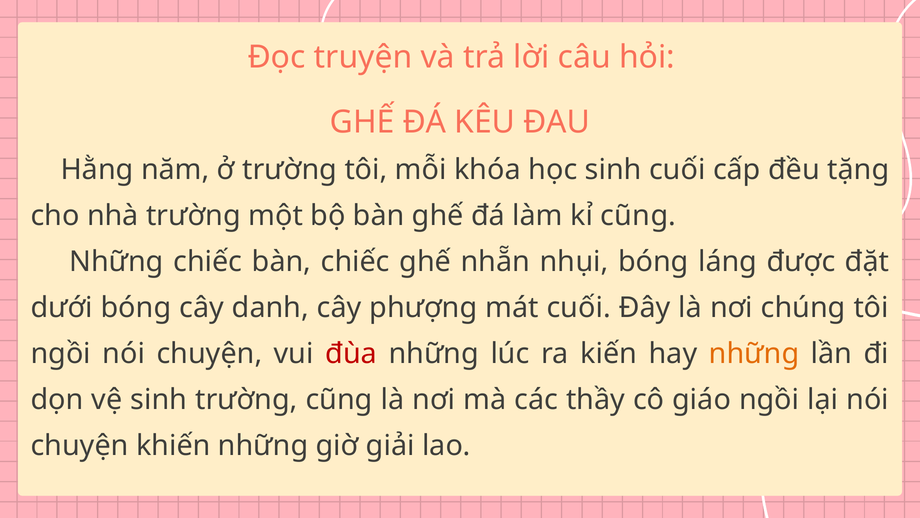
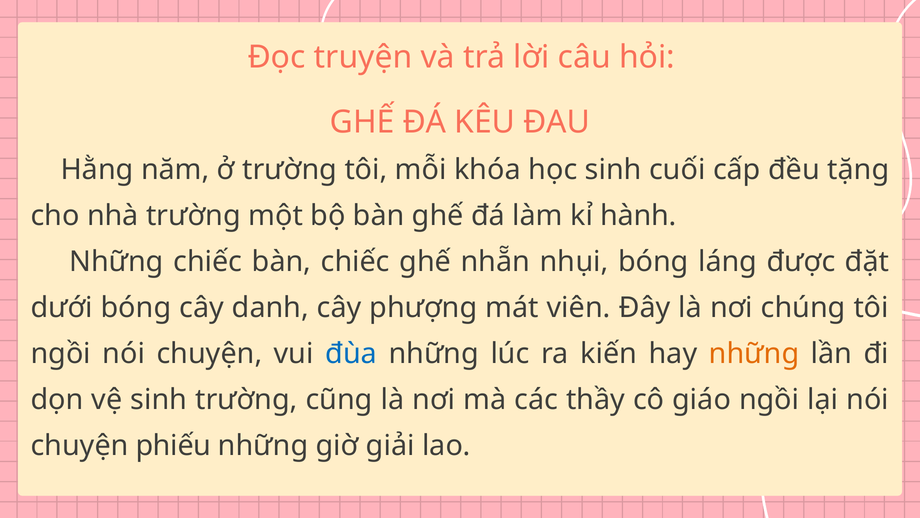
kỉ cũng: cũng -> hành (639, 216)
mát cuối: cuối -> viên (579, 308)
đùa colour: red -> blue (351, 354)
khiến: khiến -> phiếu (173, 446)
